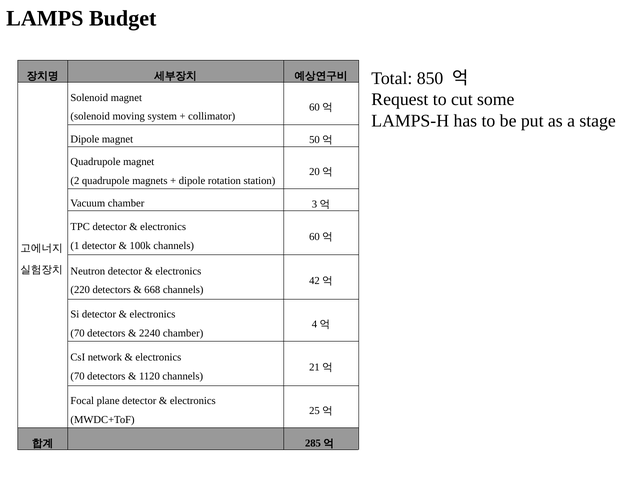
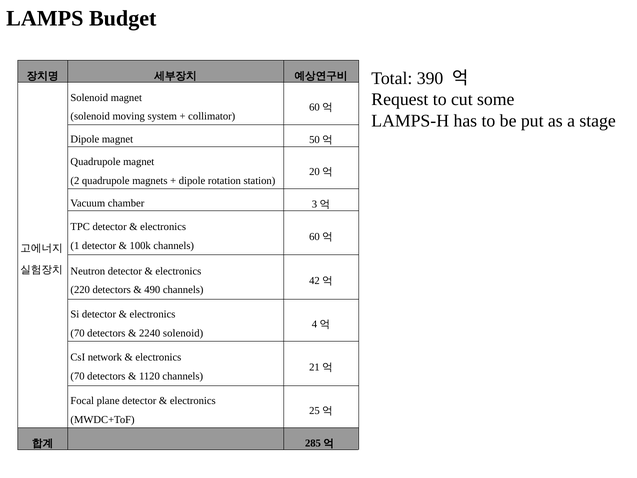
850: 850 -> 390 (430, 78)
668: 668 -> 490 (152, 290)
2240 chamber: chamber -> solenoid (183, 333)
